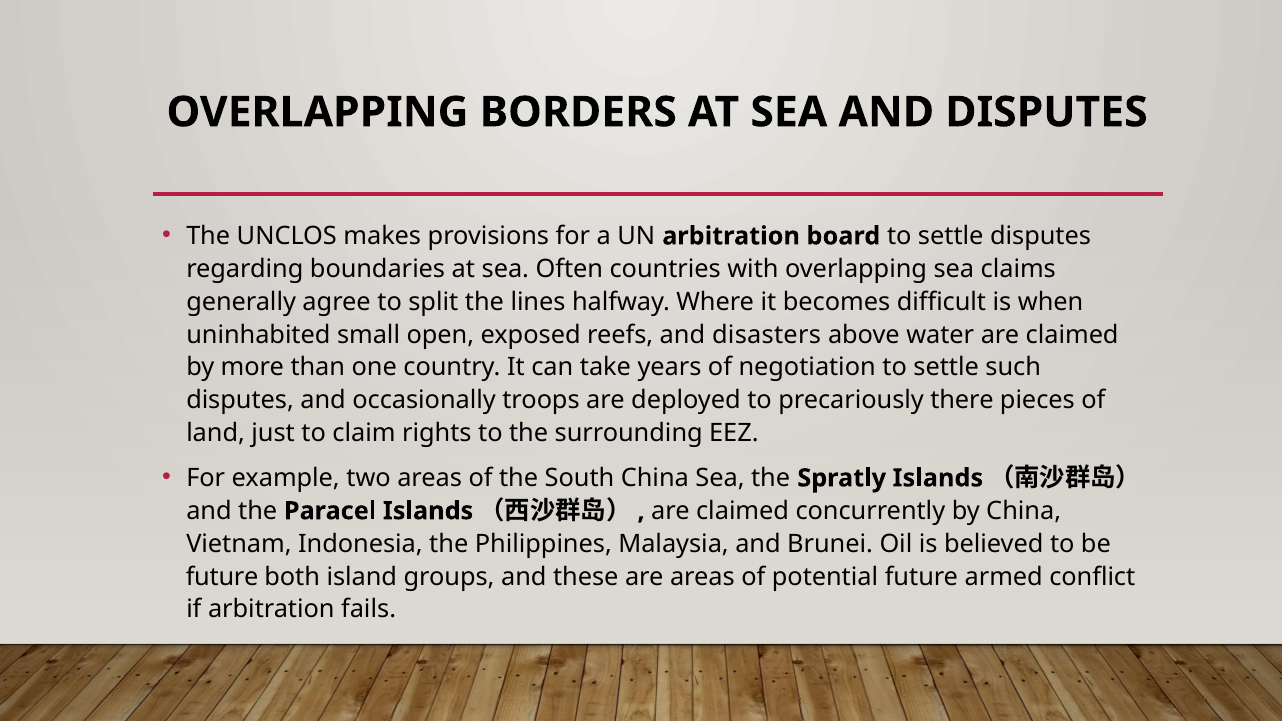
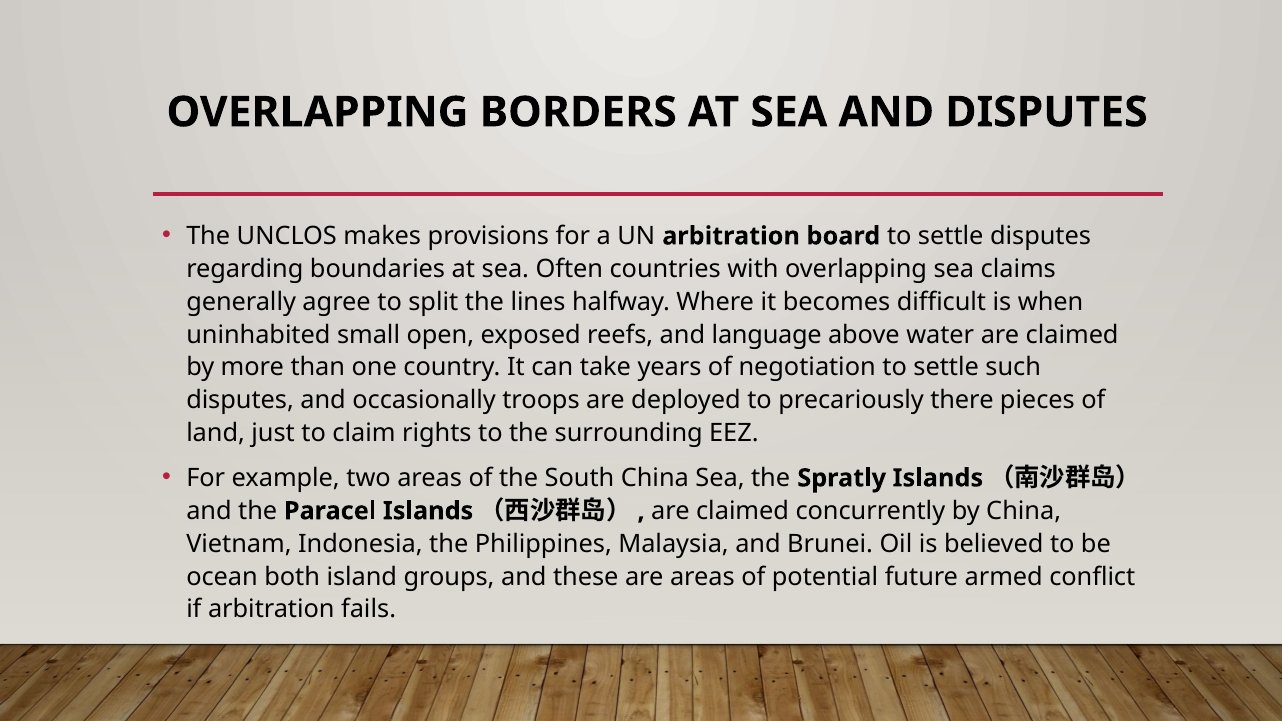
disasters: disasters -> language (767, 335)
future: future -> ocean (222, 577)
